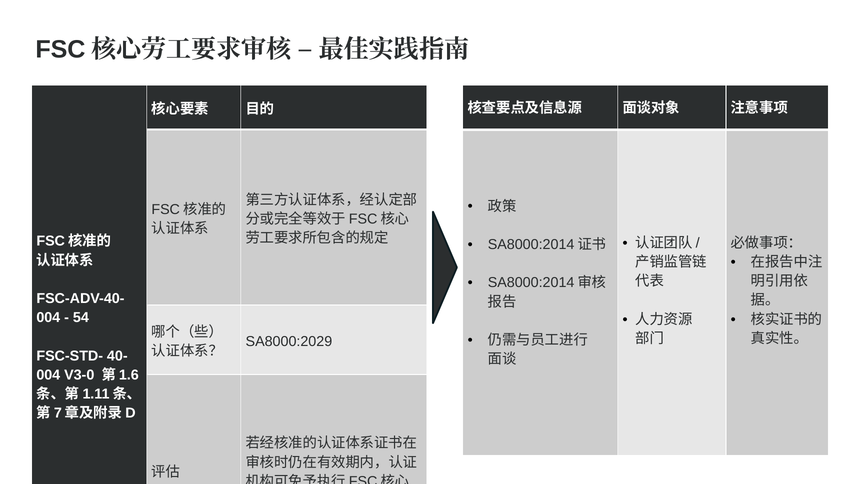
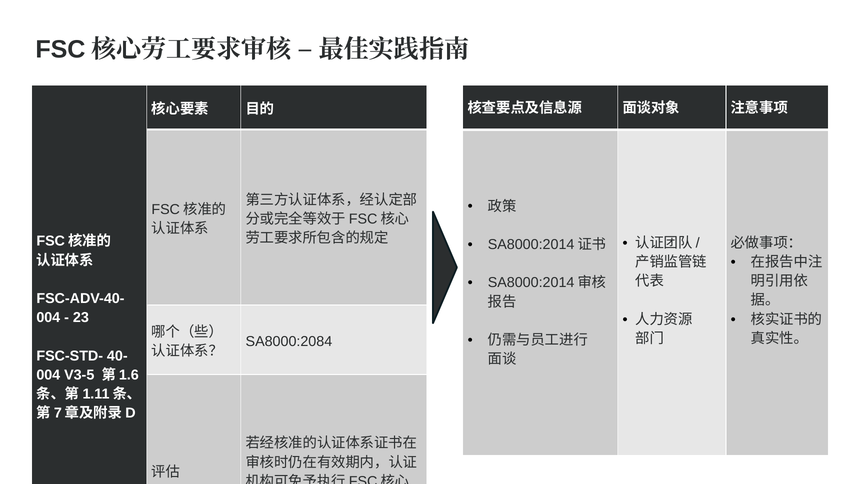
54: 54 -> 23 (81, 317)
SA8000:2029: SA8000:2029 -> SA8000:2084 (289, 341)
V3-0: V3-0 -> V3-5 (79, 375)
